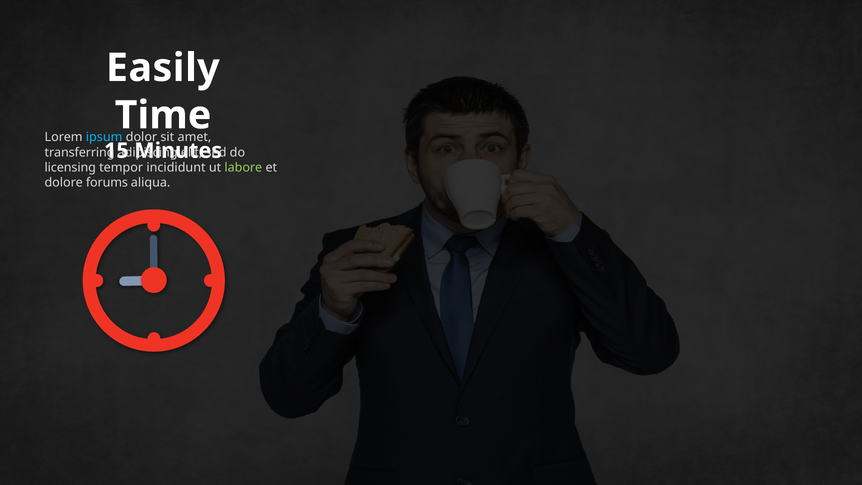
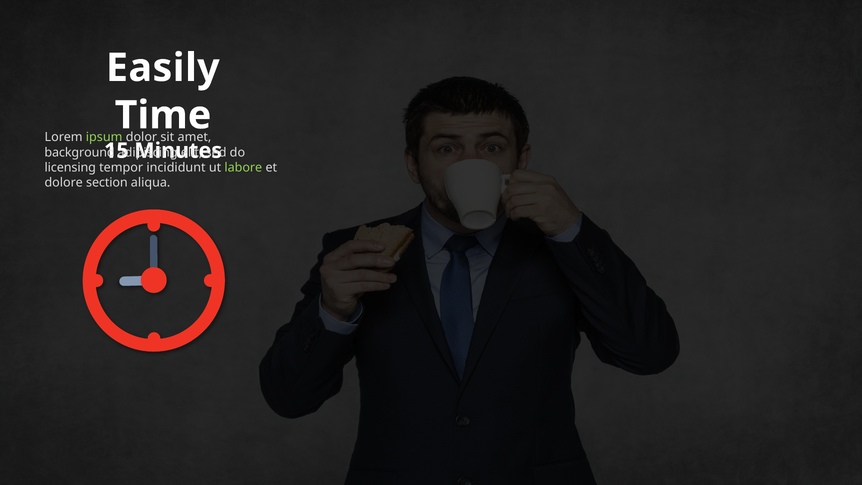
ipsum colour: light blue -> light green (104, 137)
transferring: transferring -> background (80, 152)
forums: forums -> section (107, 183)
